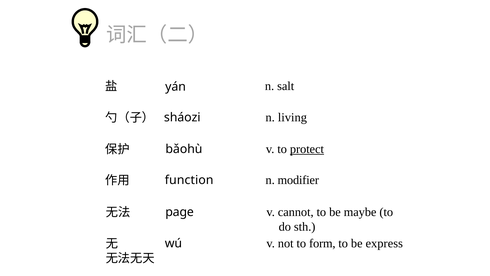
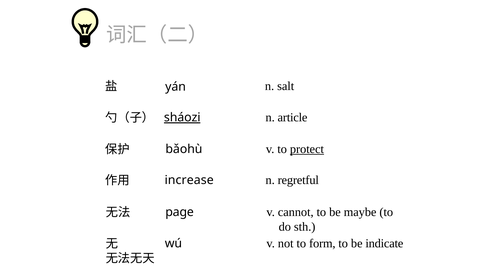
living: living -> article (293, 117)
sháozi underline: none -> present (182, 117)
modifier: modifier -> regretful (298, 180)
function: function -> increase (189, 180)
express: express -> indicate (384, 243)
